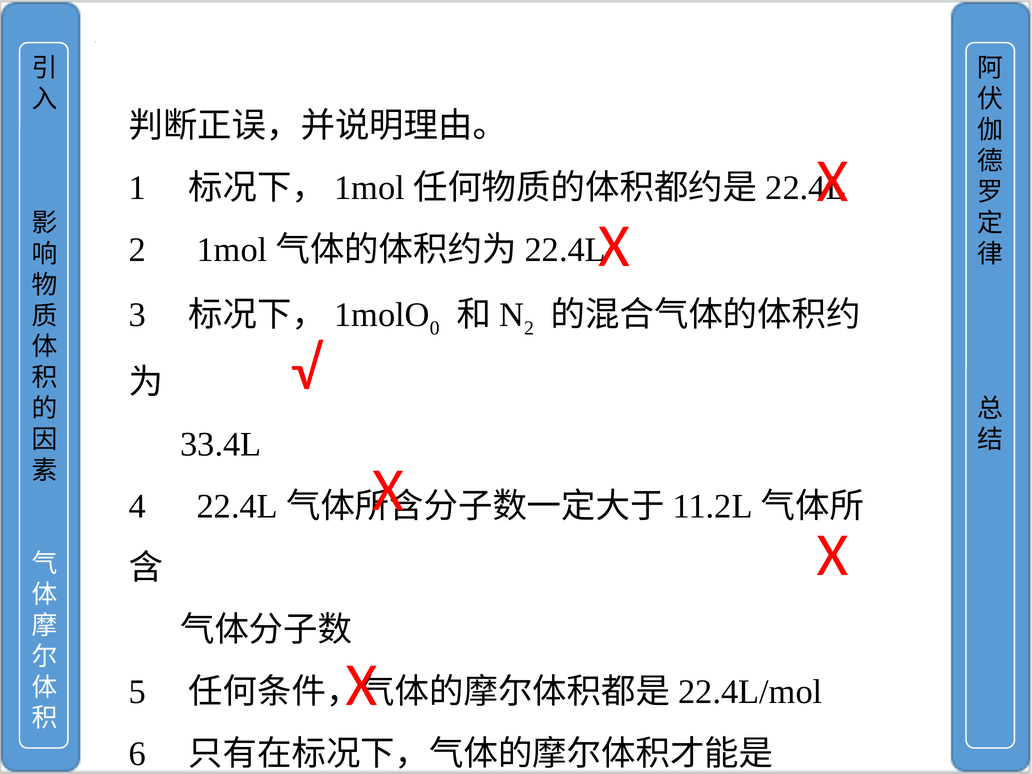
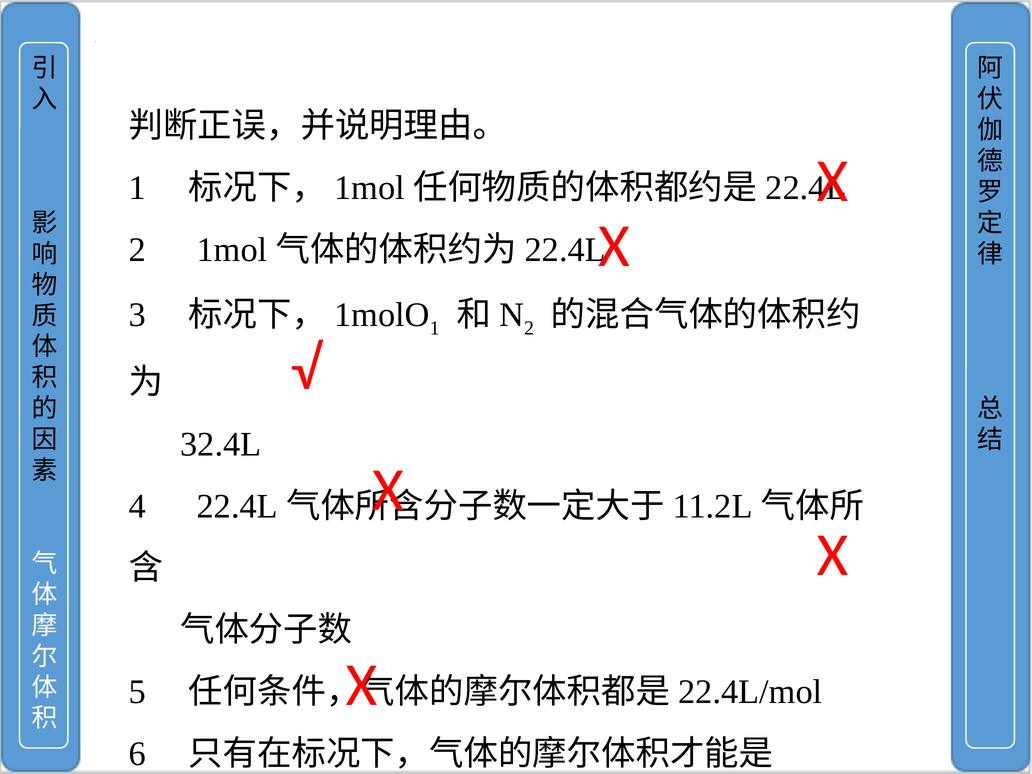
0: 0 -> 1 (435, 328)
33.4L: 33.4L -> 32.4L (221, 444)
